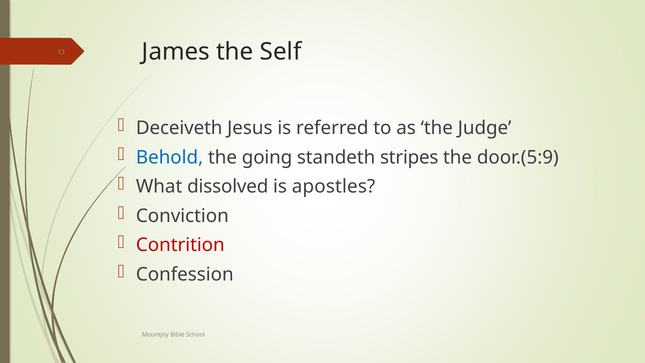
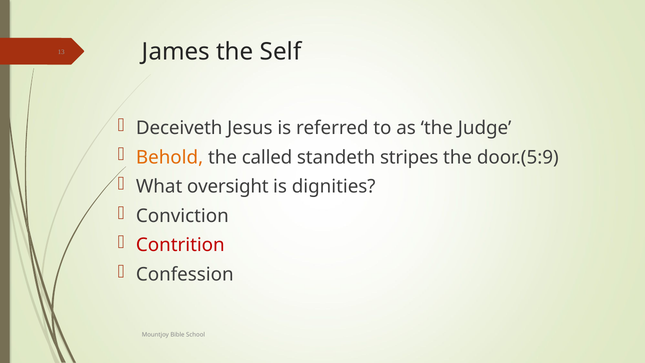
Behold colour: blue -> orange (170, 157)
going: going -> called (267, 157)
dissolved: dissolved -> oversight (228, 187)
apostles: apostles -> dignities (334, 187)
